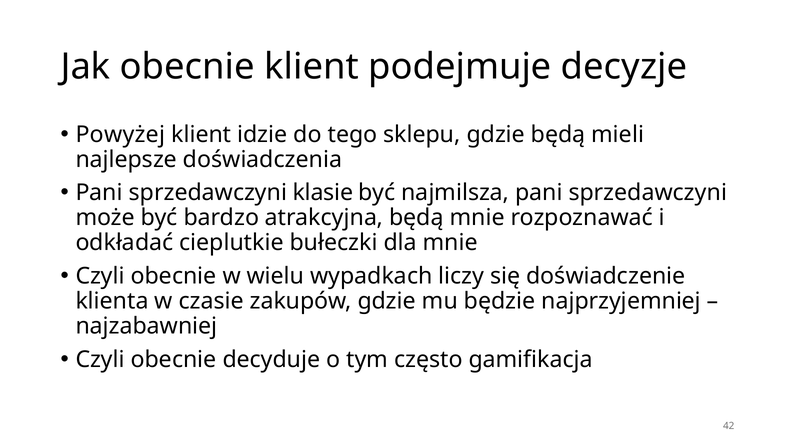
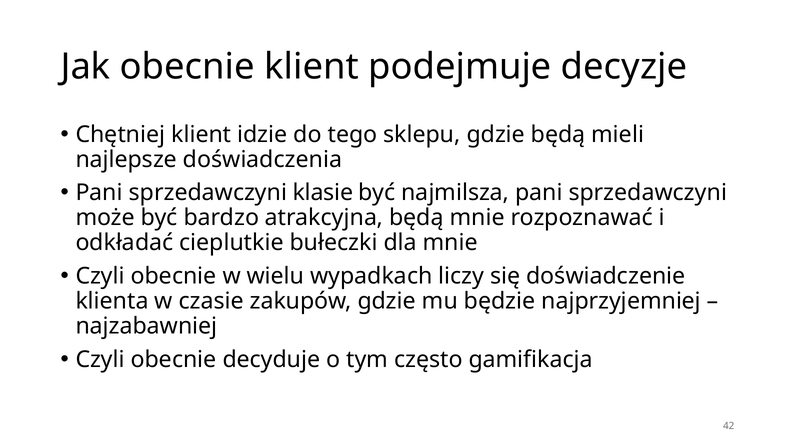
Powyżej: Powyżej -> Chętniej (120, 134)
